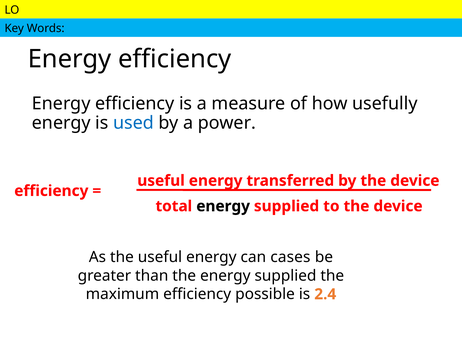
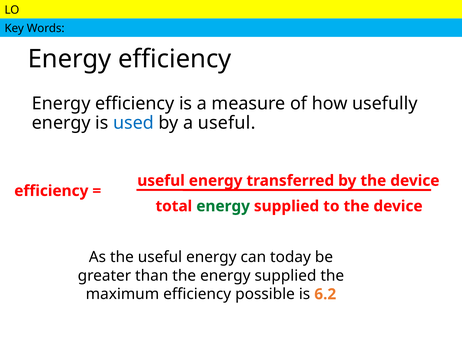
a power: power -> useful (227, 123)
energy colour: black -> green (223, 206)
cases: cases -> today (290, 257)
2.4: 2.4 -> 6.2 (325, 294)
